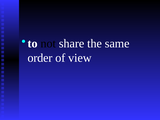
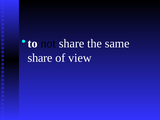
order: order -> share (40, 58)
